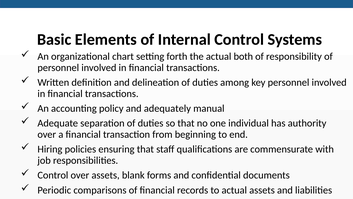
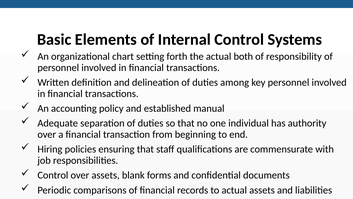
adequately: adequately -> established (167, 108)
